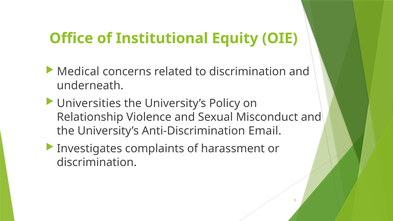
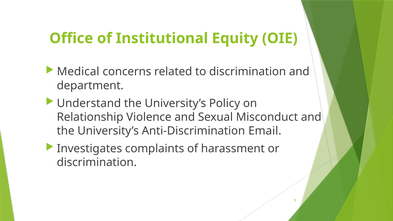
underneath: underneath -> department (90, 85)
Universities: Universities -> Understand (89, 103)
